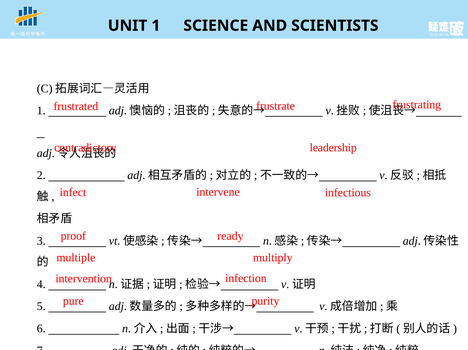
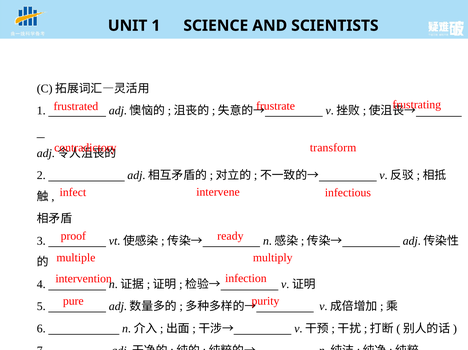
leadership: leadership -> transform (333, 148)
